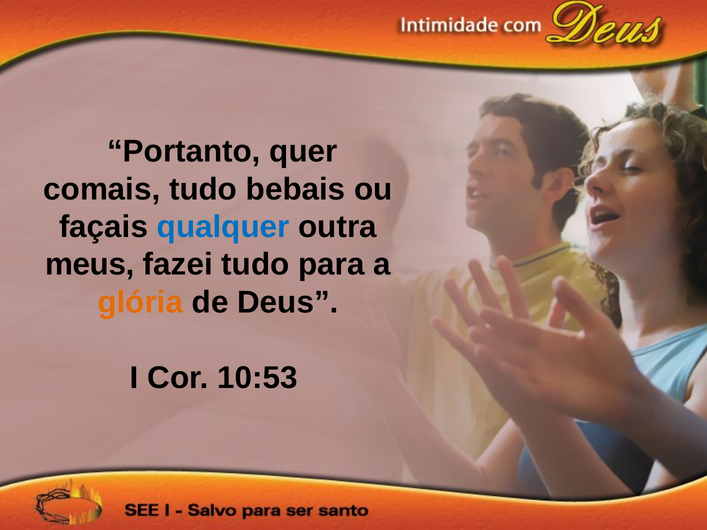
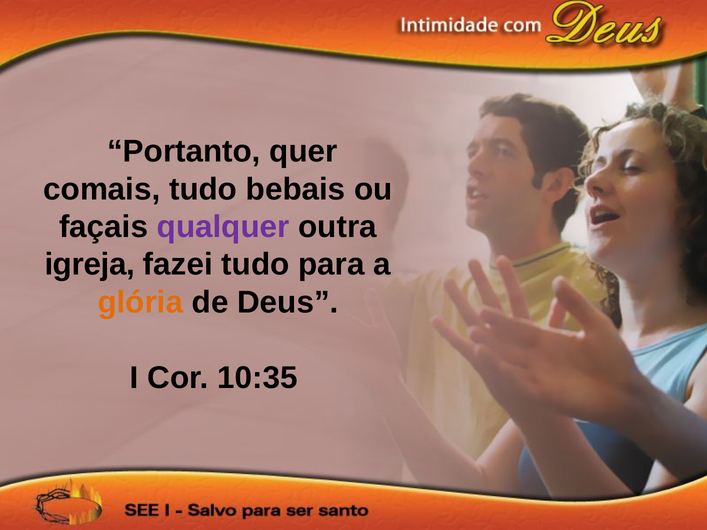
qualquer colour: blue -> purple (223, 227)
meus: meus -> igreja (90, 265)
10:53: 10:53 -> 10:35 (257, 378)
